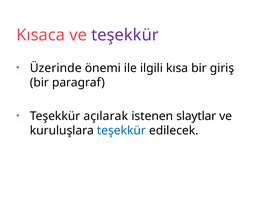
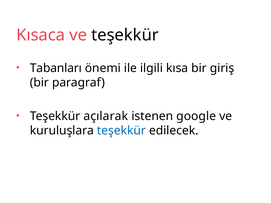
teşekkür colour: purple -> black (125, 35)
Üzerinde: Üzerinde -> Tabanları (56, 68)
slaytlar: slaytlar -> google (196, 116)
